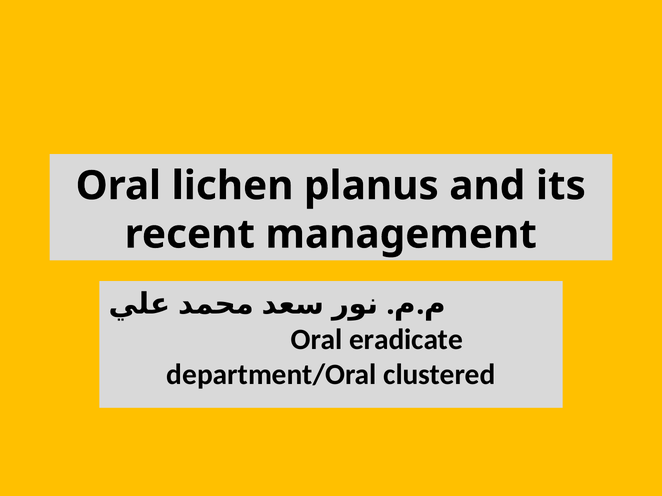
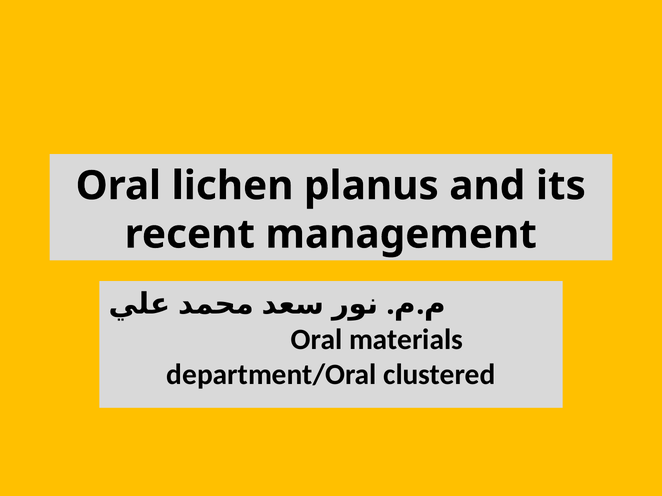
eradicate: eradicate -> materials (406, 340)
